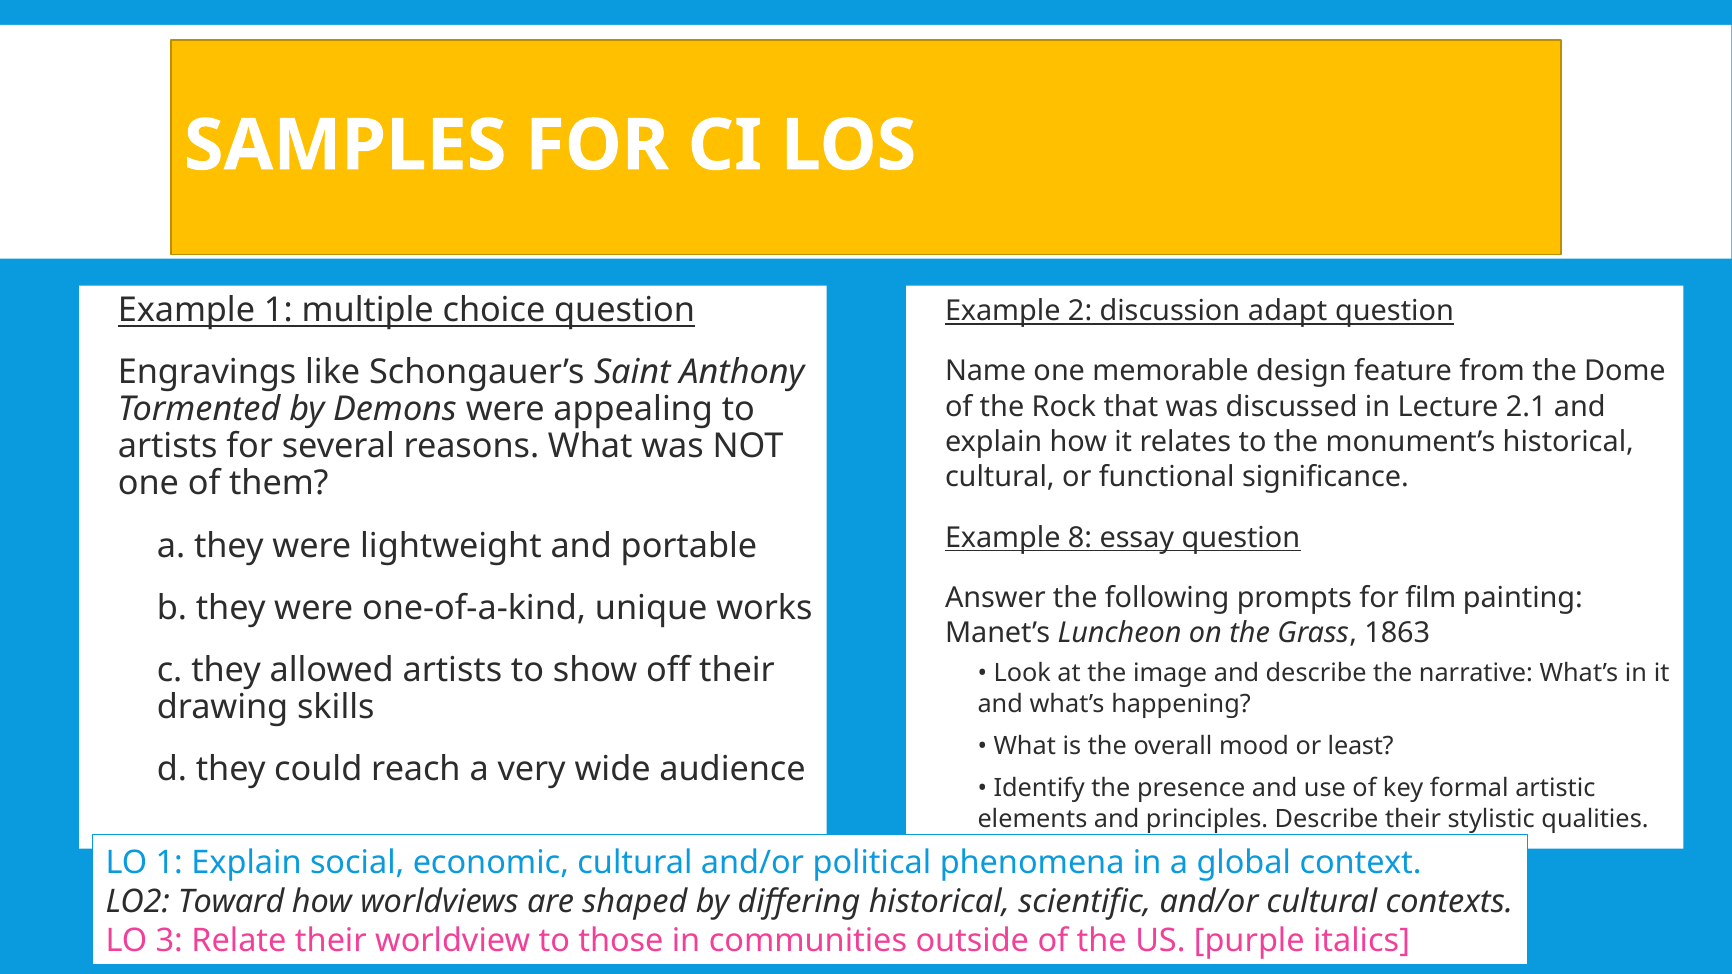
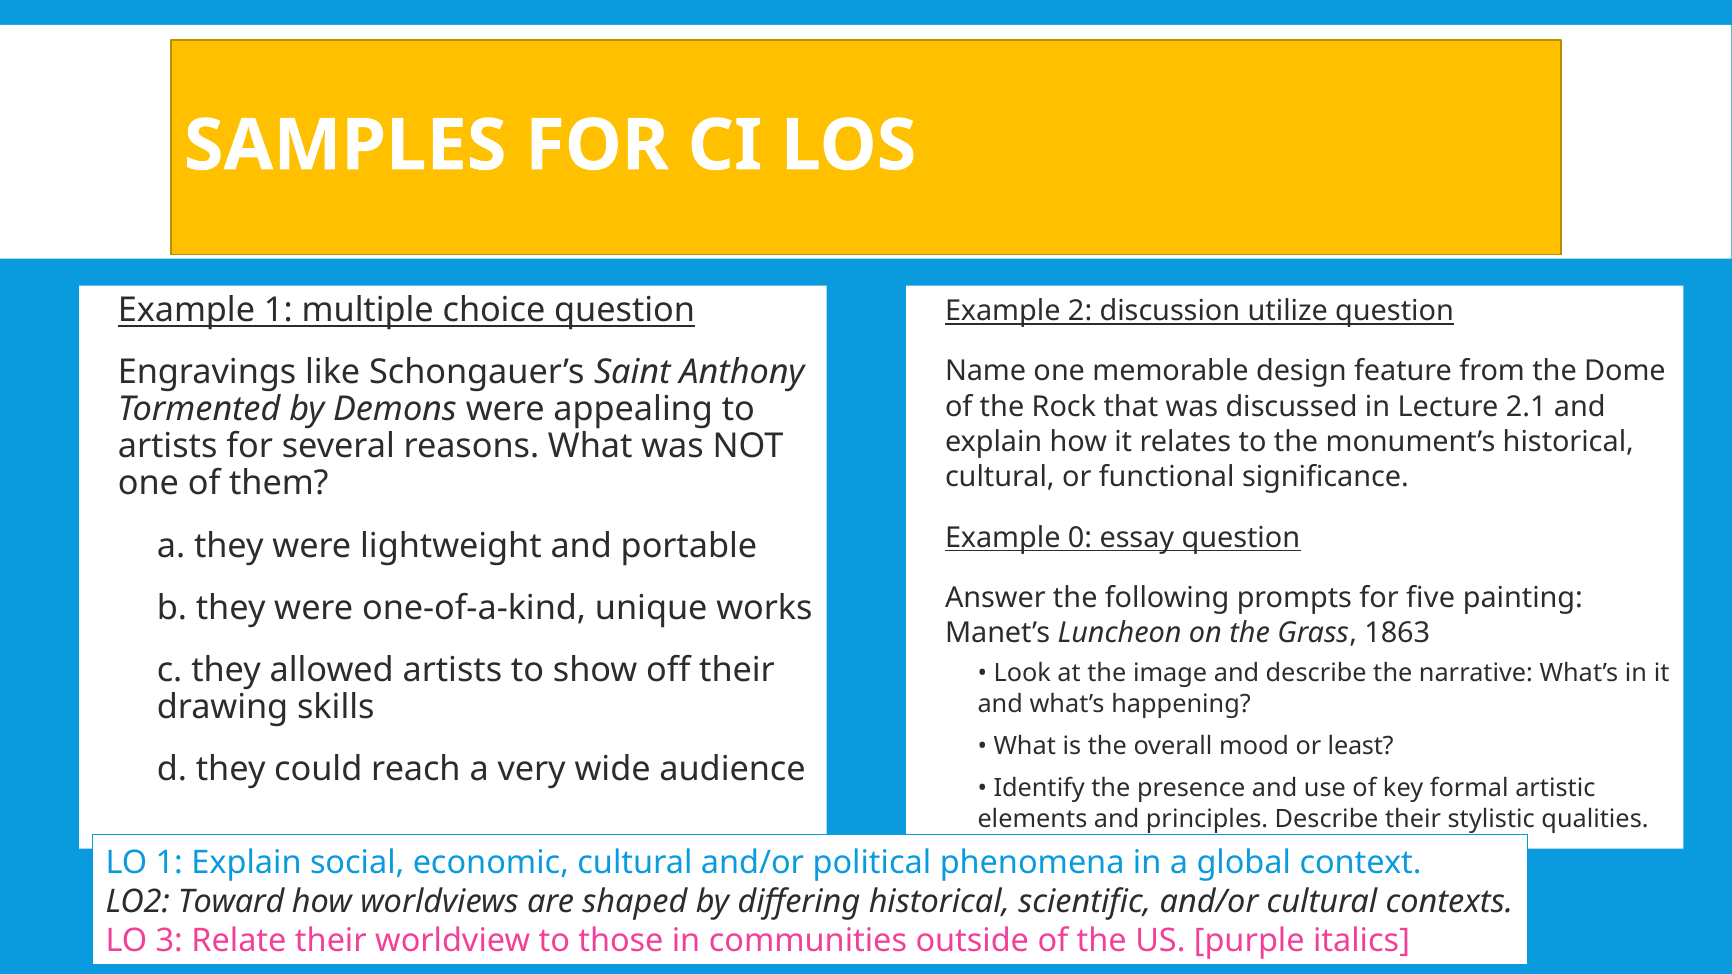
adapt: adapt -> utilize (1288, 311)
8: 8 -> 0 (1080, 538)
film: film -> five (1431, 598)
